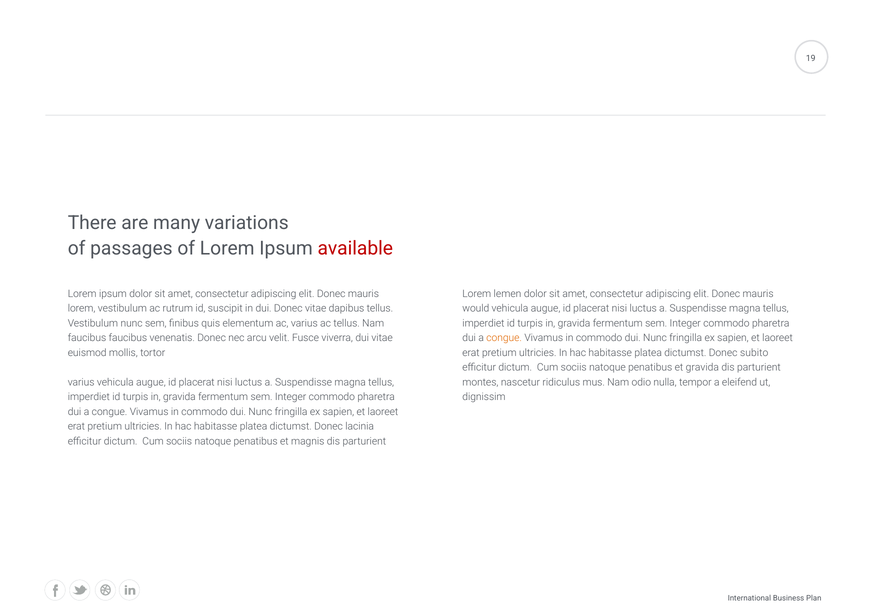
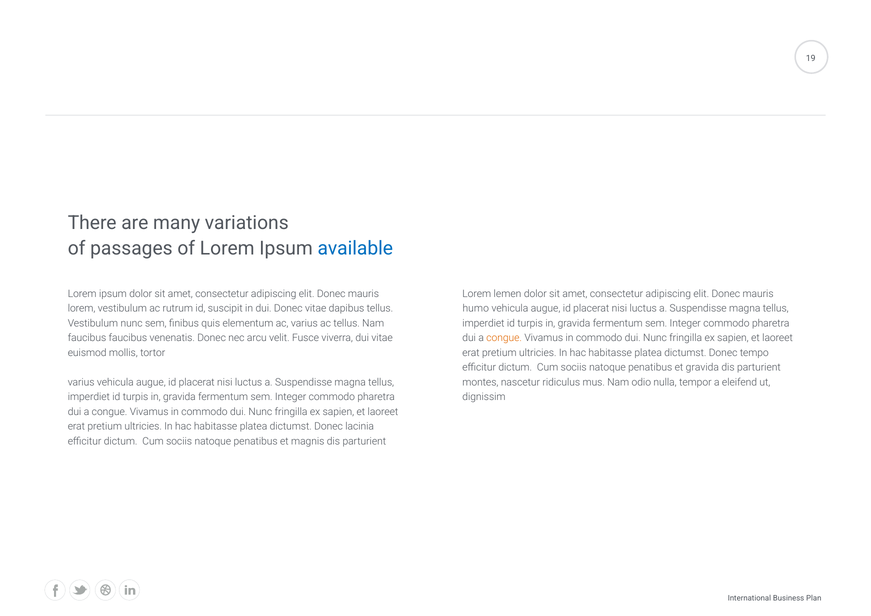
available colour: red -> blue (355, 248)
would: would -> humo (476, 308)
subito: subito -> tempo (754, 353)
